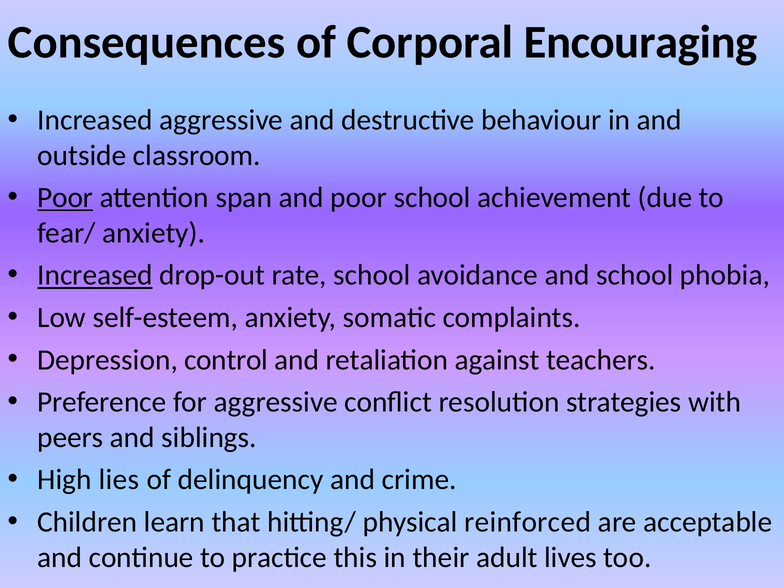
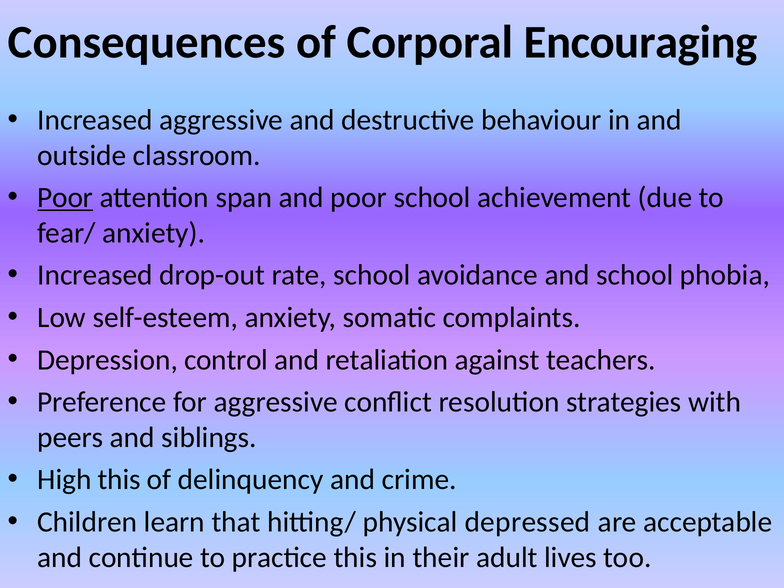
Increased underline: present -> none (95, 275)
High lies: lies -> this (119, 480)
reinforced: reinforced -> depressed (528, 522)
